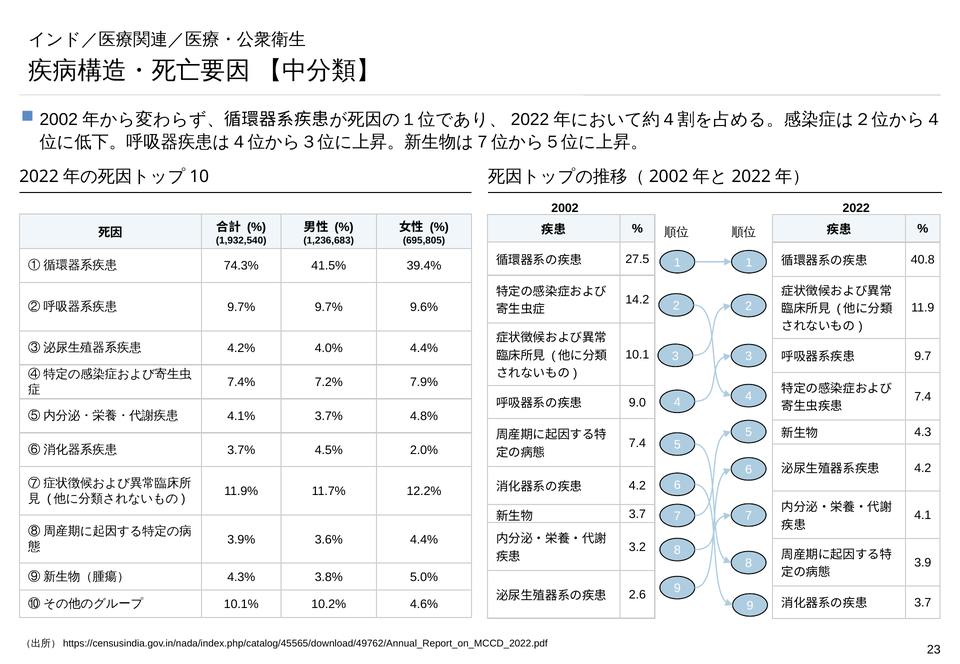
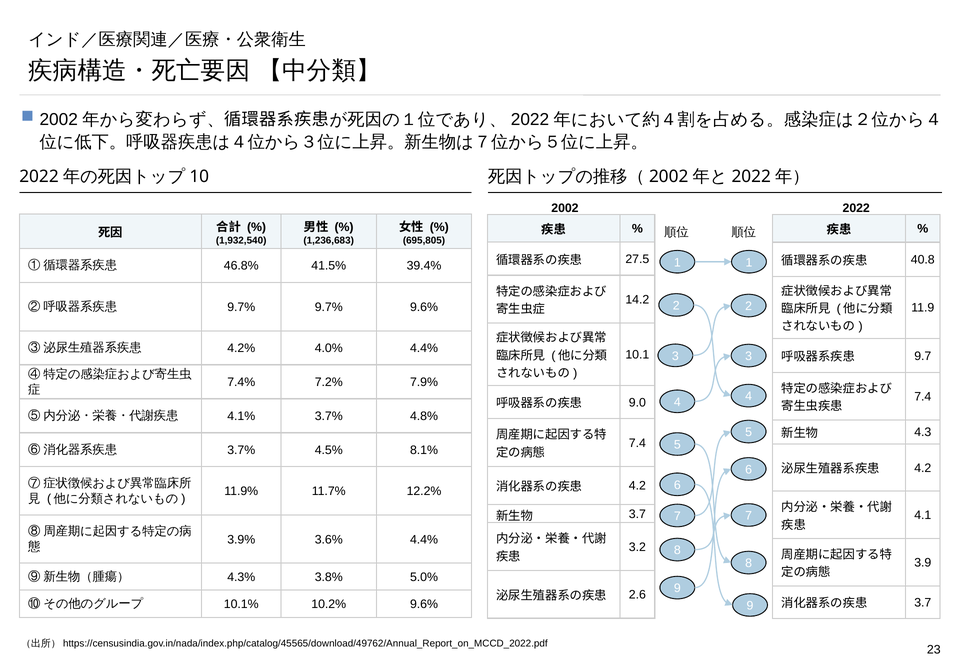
74.3%: 74.3% -> 46.8% (241, 266)
2.0%: 2.0% -> 8.1% (424, 451)
10.2% 4.6%: 4.6% -> 9.6% (424, 605)
